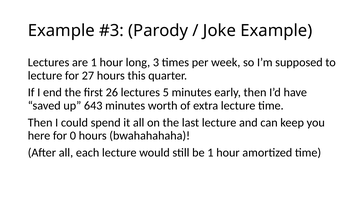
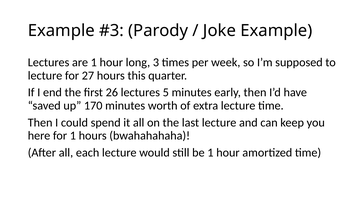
643: 643 -> 170 (93, 105)
for 0: 0 -> 1 (73, 136)
